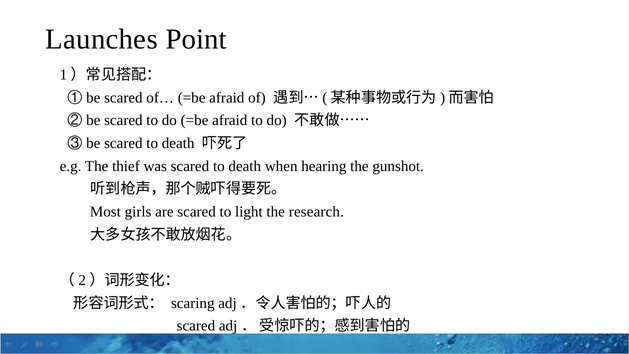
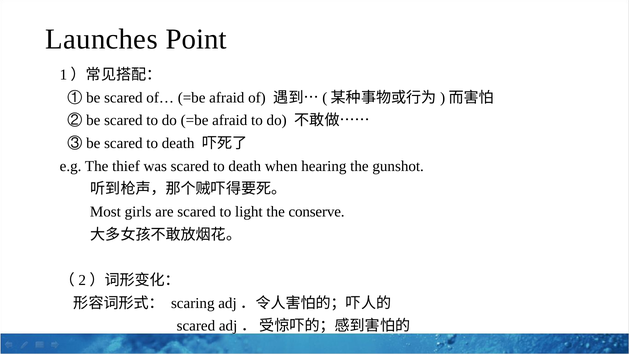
research: research -> conserve (317, 212)
